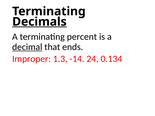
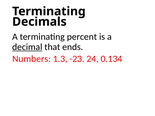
Decimals underline: present -> none (39, 22)
Improper: Improper -> Numbers (32, 59)
-14: -14 -> -23 (77, 59)
